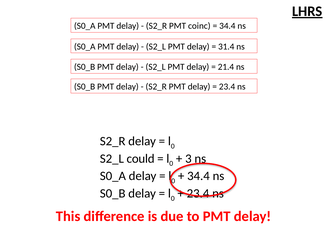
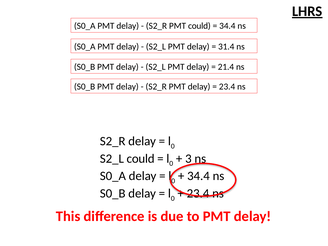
PMT coinc: coinc -> could (199, 26)
